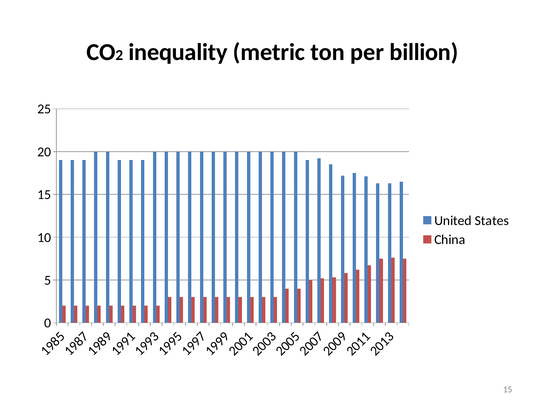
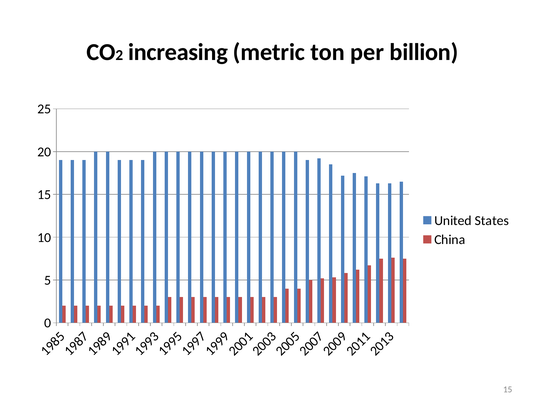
inequality: inequality -> increasing (178, 52)
